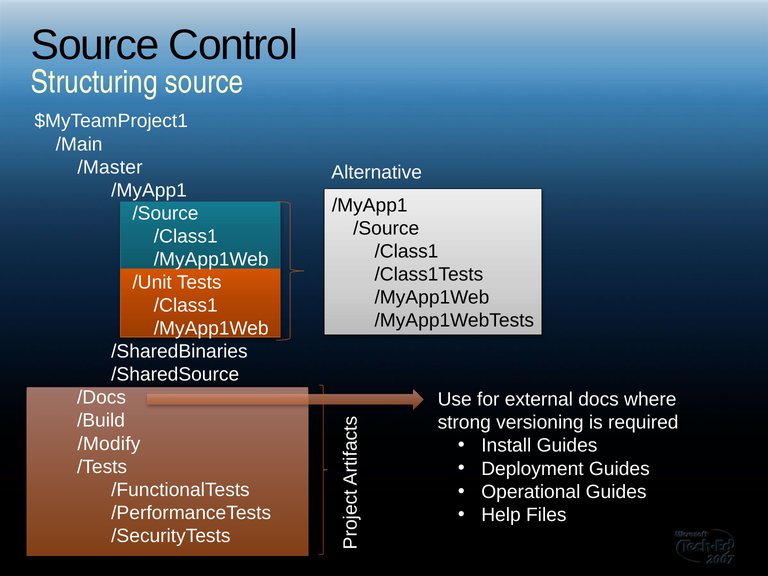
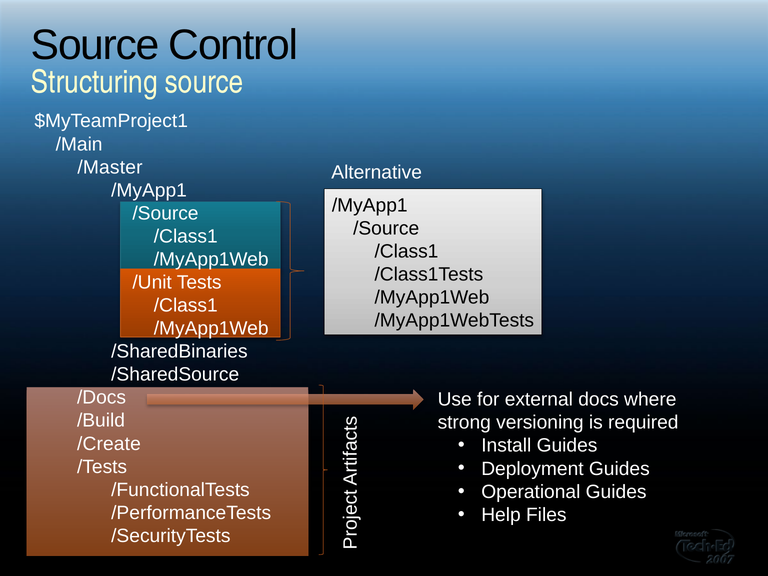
/Modify: /Modify -> /Create (109, 444)
